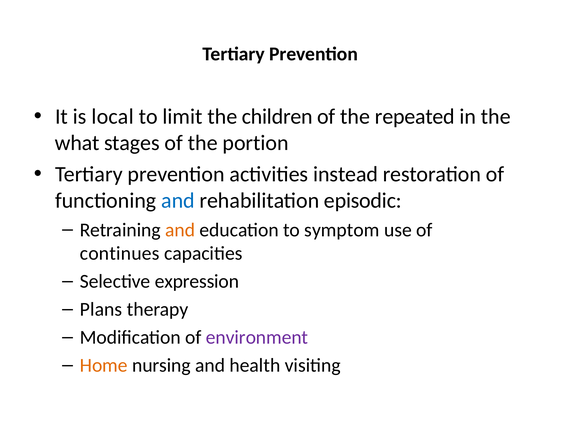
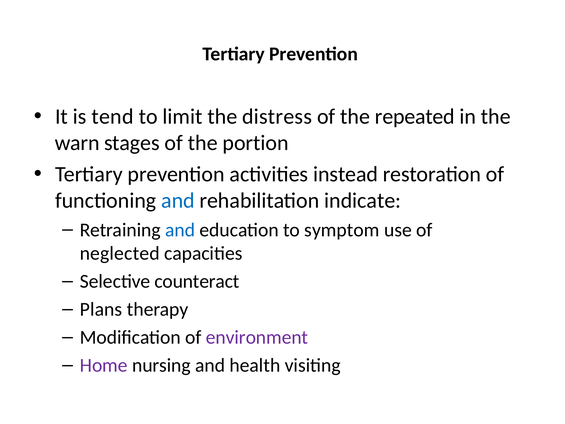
local: local -> tend (113, 116)
children: children -> distress (277, 116)
what: what -> warn (77, 143)
episodic: episodic -> indicate (363, 201)
and colour: orange -> blue (180, 230)
continues: continues -> neglected (120, 253)
expression: expression -> counteract (197, 281)
Home colour: orange -> purple (104, 365)
